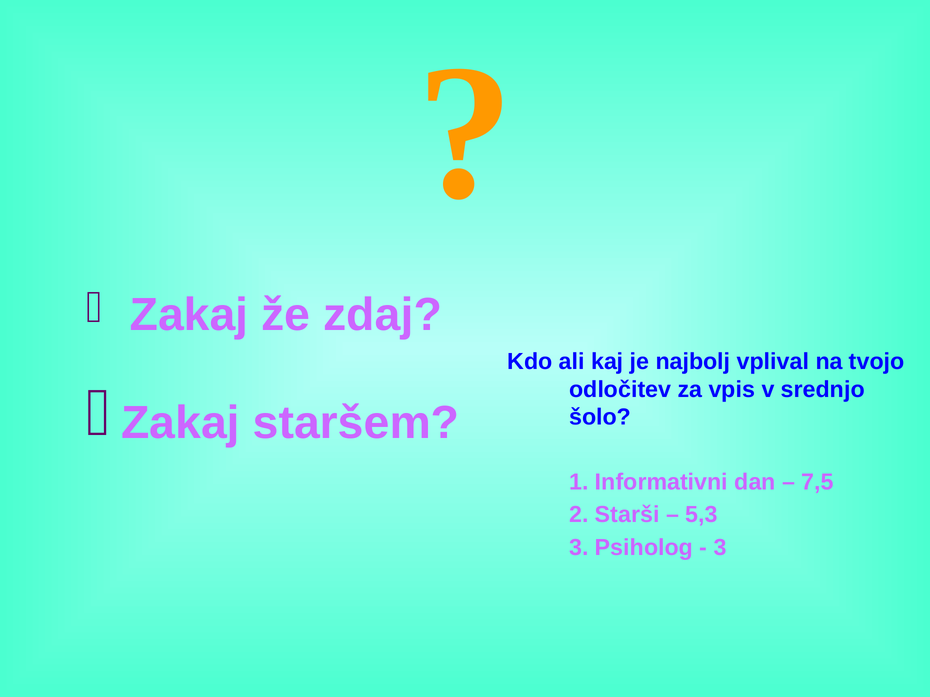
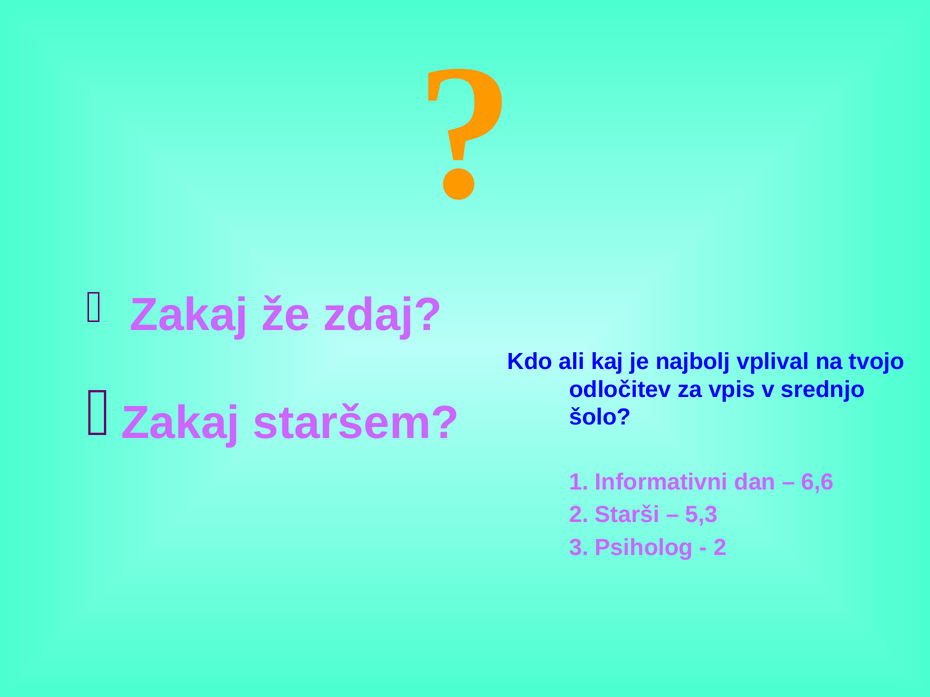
7,5: 7,5 -> 6,6 (818, 483)
3: 3 -> 2 (720, 548)
